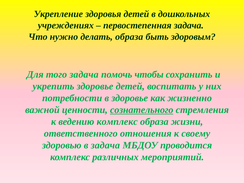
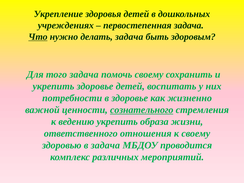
Что underline: none -> present (38, 37)
делать образа: образа -> задача (129, 37)
помочь чтобы: чтобы -> своему (149, 75)
ведению комплекс: комплекс -> укрепить (117, 122)
